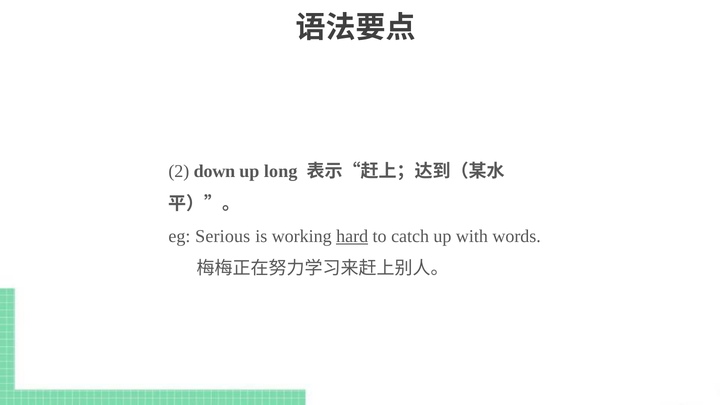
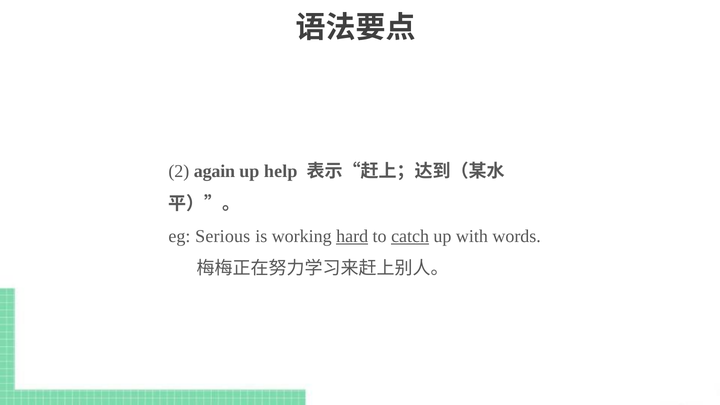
down: down -> again (214, 171)
long: long -> help (281, 171)
catch underline: none -> present (410, 236)
